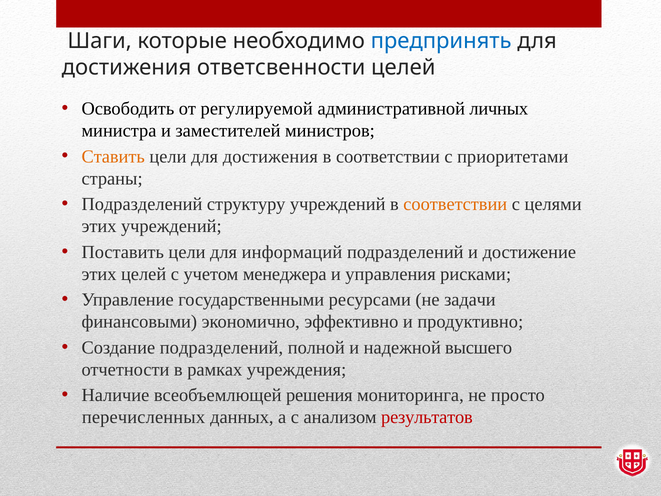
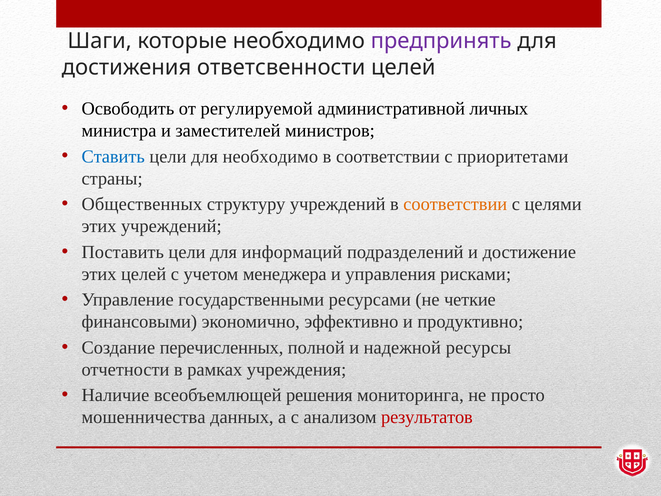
предпринять colour: blue -> purple (441, 41)
Ставить colour: orange -> blue (113, 156)
цели для достижения: достижения -> необходимо (270, 156)
Подразделений: Подразделений -> Общественных (142, 204)
задачи: задачи -> четкие (470, 300)
Создание подразделений: подразделений -> перечисленных (222, 347)
высшего: высшего -> ресурсы (478, 347)
перечисленных: перечисленных -> мошенничества (144, 417)
